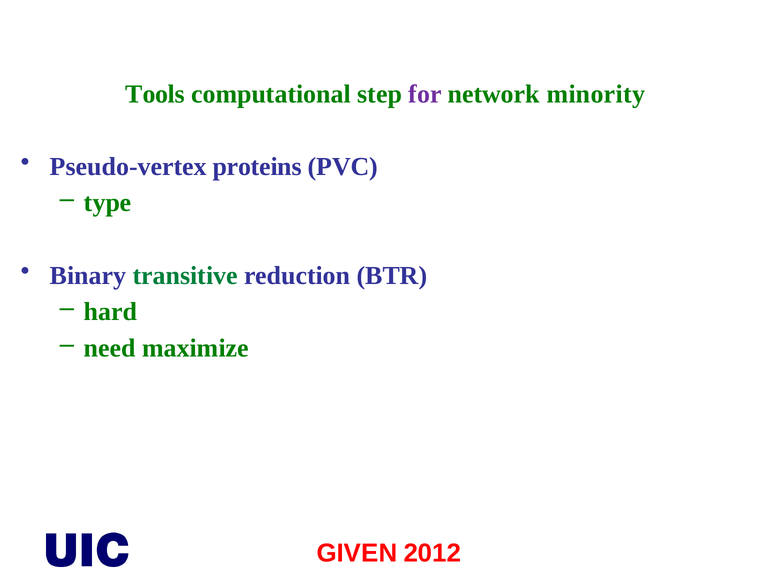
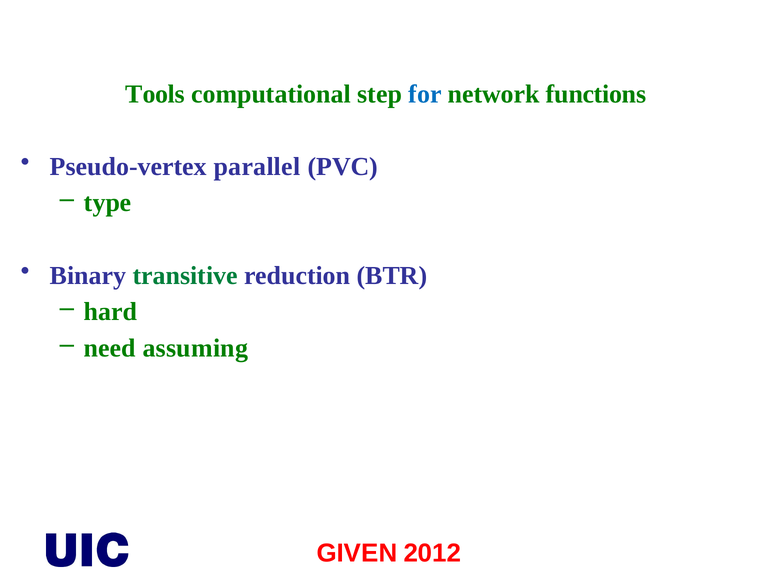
for colour: purple -> blue (425, 94)
minority: minority -> functions (596, 94)
proteins: proteins -> parallel (257, 166)
maximize: maximize -> assuming (195, 348)
